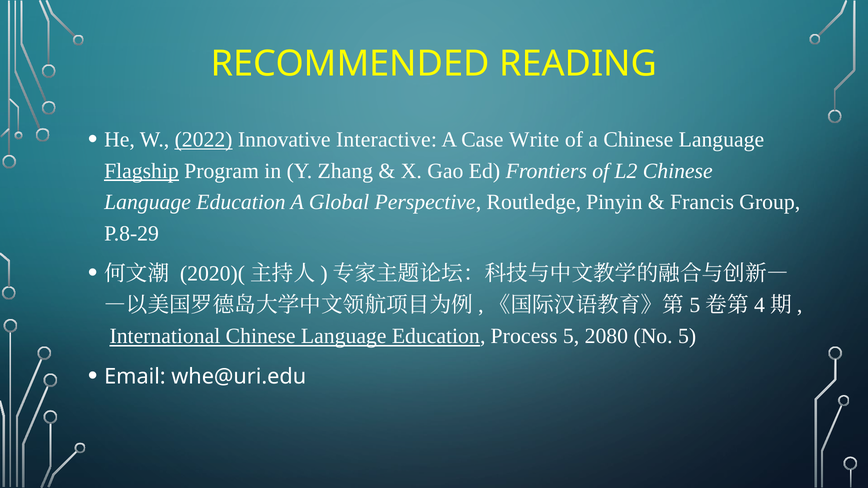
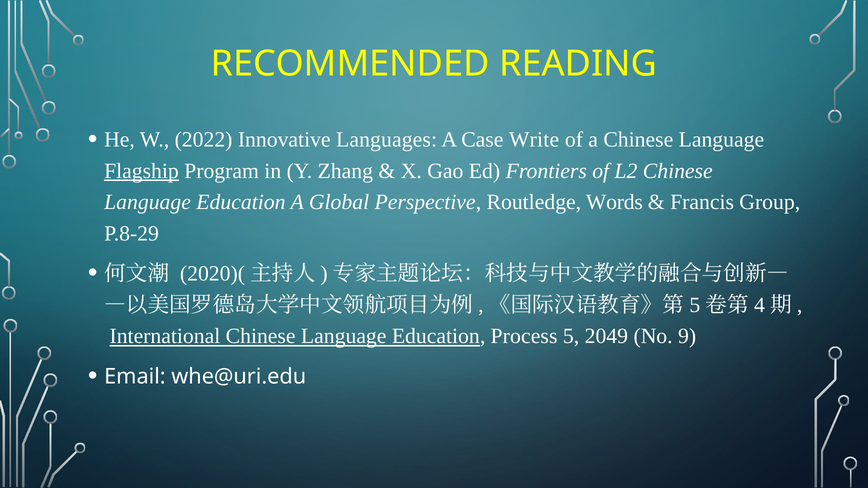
2022 underline: present -> none (204, 140)
Interactive: Interactive -> Languages (387, 140)
Pinyin: Pinyin -> Words (614, 202)
2080: 2080 -> 2049 (606, 336)
No 5: 5 -> 9 (687, 336)
